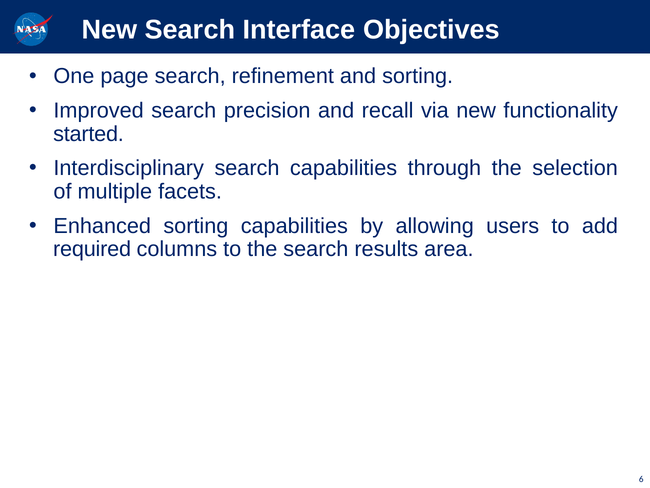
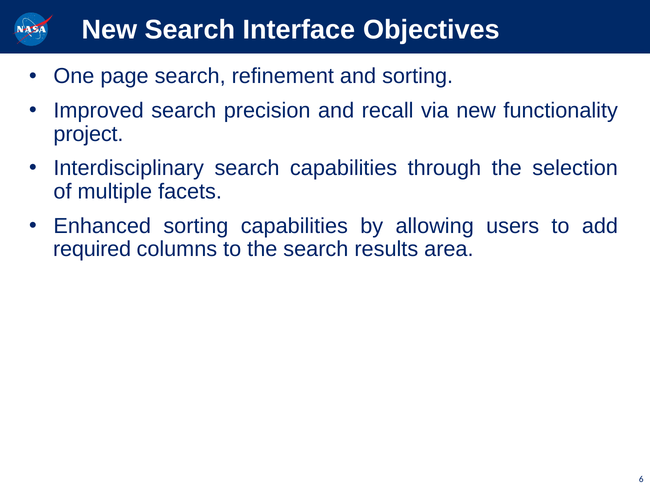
started: started -> project (88, 134)
